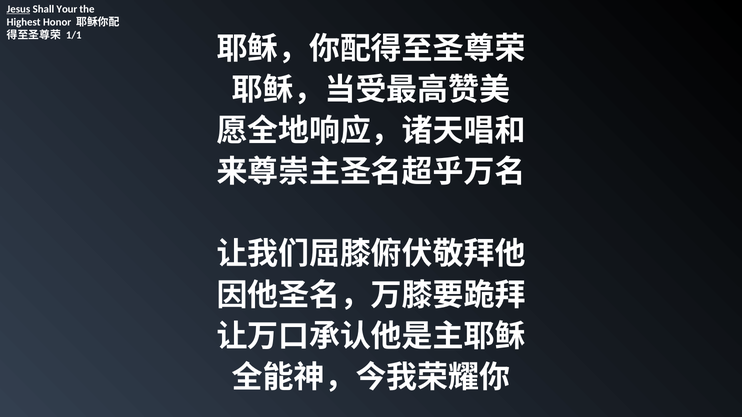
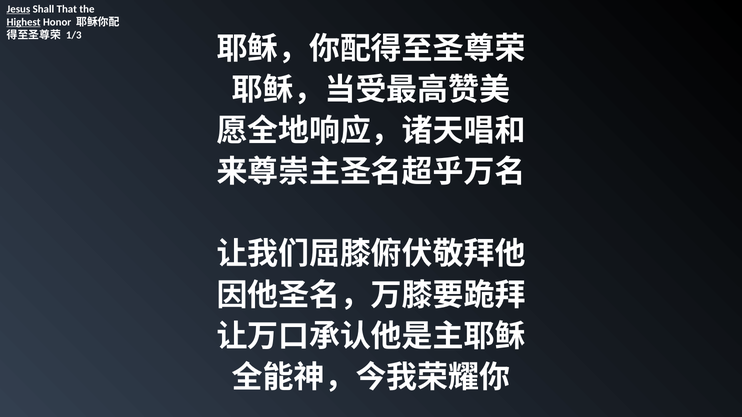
Your: Your -> That (67, 9)
Highest underline: none -> present (24, 22)
1/1: 1/1 -> 1/3 (74, 35)
